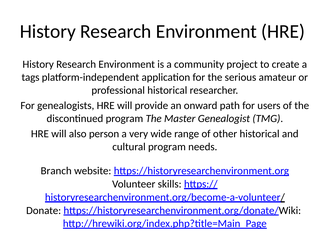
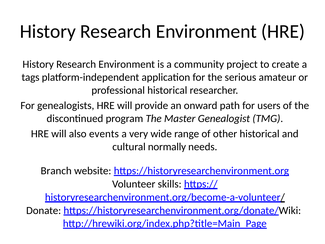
person: person -> events (104, 134)
cultural program: program -> normally (167, 147)
